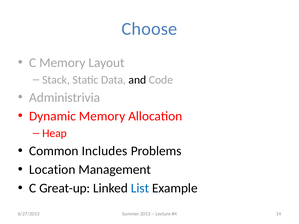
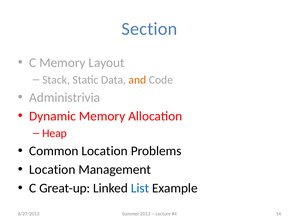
Choose: Choose -> Section (149, 29)
and colour: black -> orange (137, 80)
Common Includes: Includes -> Location (105, 151)
